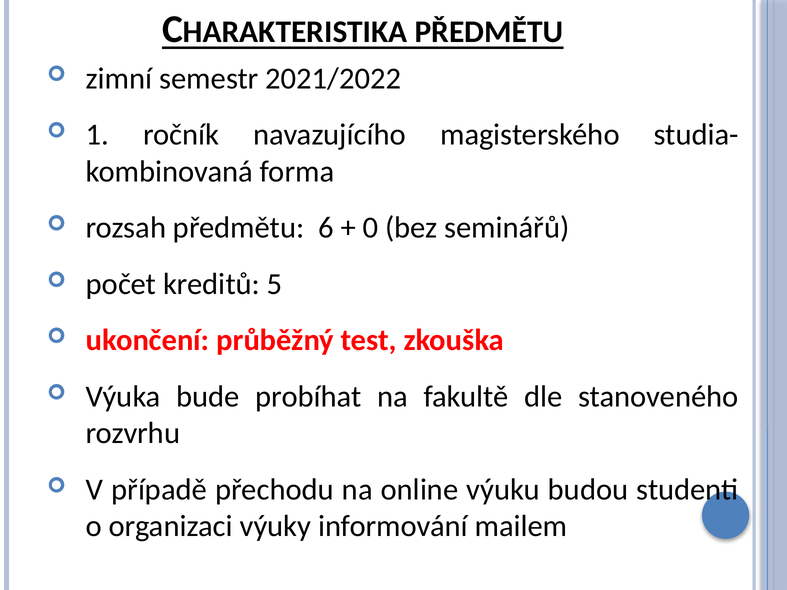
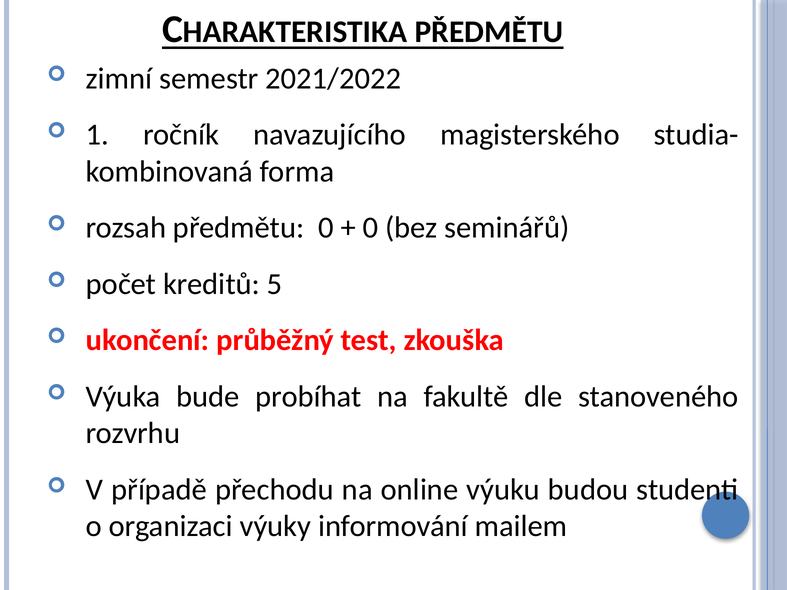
předmětu 6: 6 -> 0 (326, 228)
